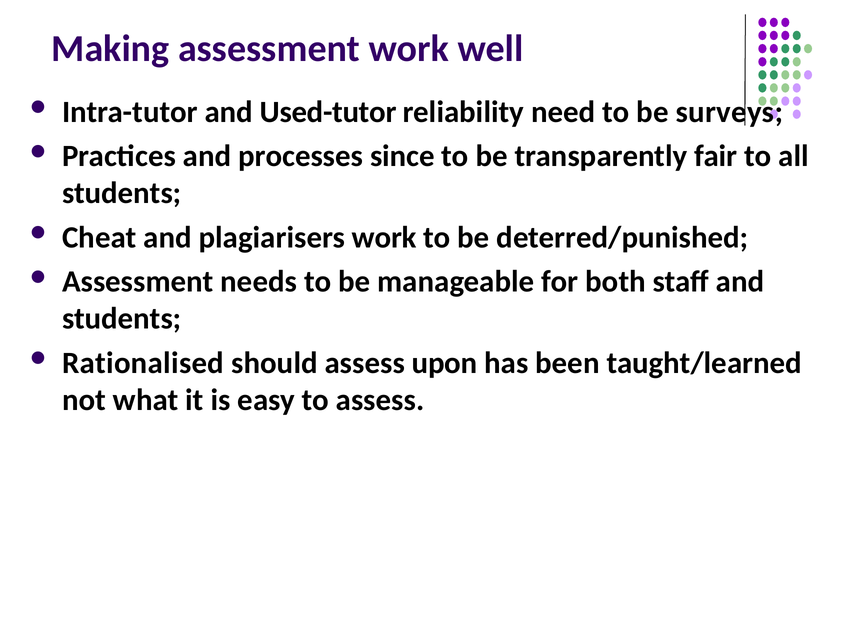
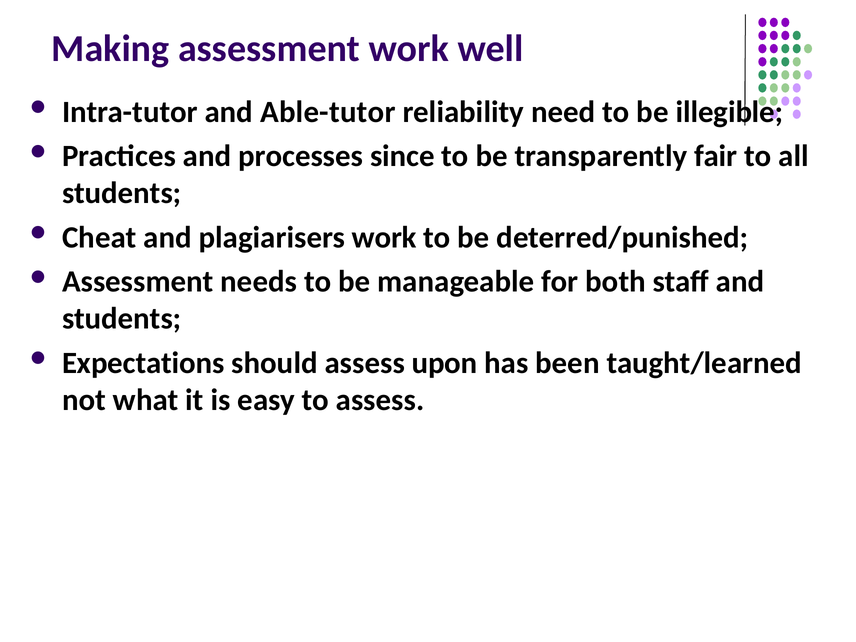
Used-tutor: Used-tutor -> Able-tutor (328, 112)
surveys: surveys -> illegible (729, 112)
Rationalised: Rationalised -> Expectations (143, 363)
